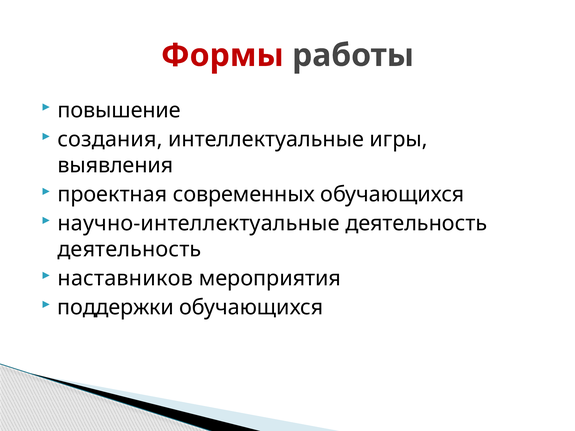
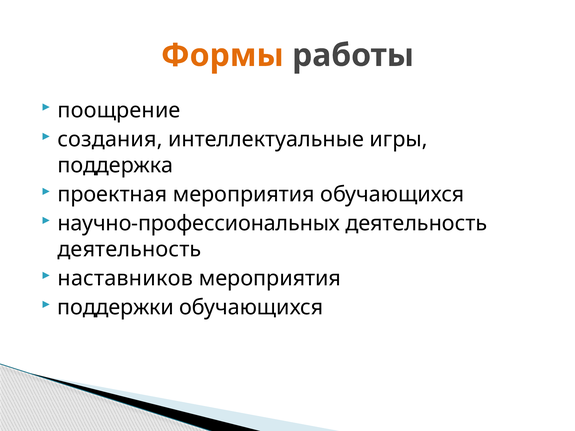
Формы colour: red -> orange (222, 55)
повышение: повышение -> поощрение (119, 110)
выявления: выявления -> поддержка (115, 165)
проектная современных: современных -> мероприятия (244, 195)
научно-интеллектуальные: научно-интеллектуальные -> научно-профессиональных (199, 224)
